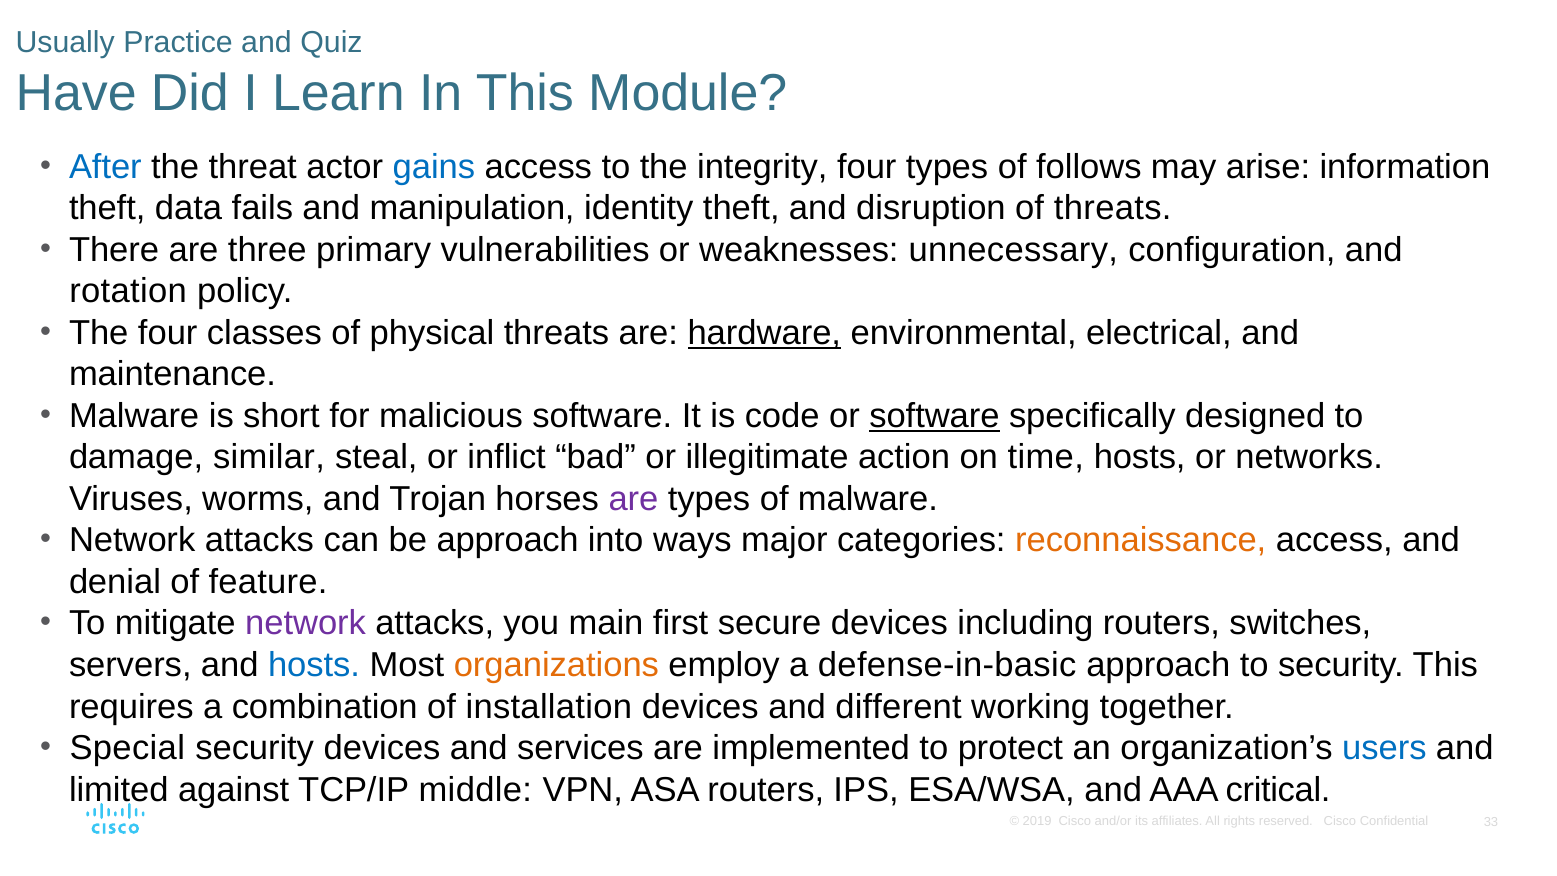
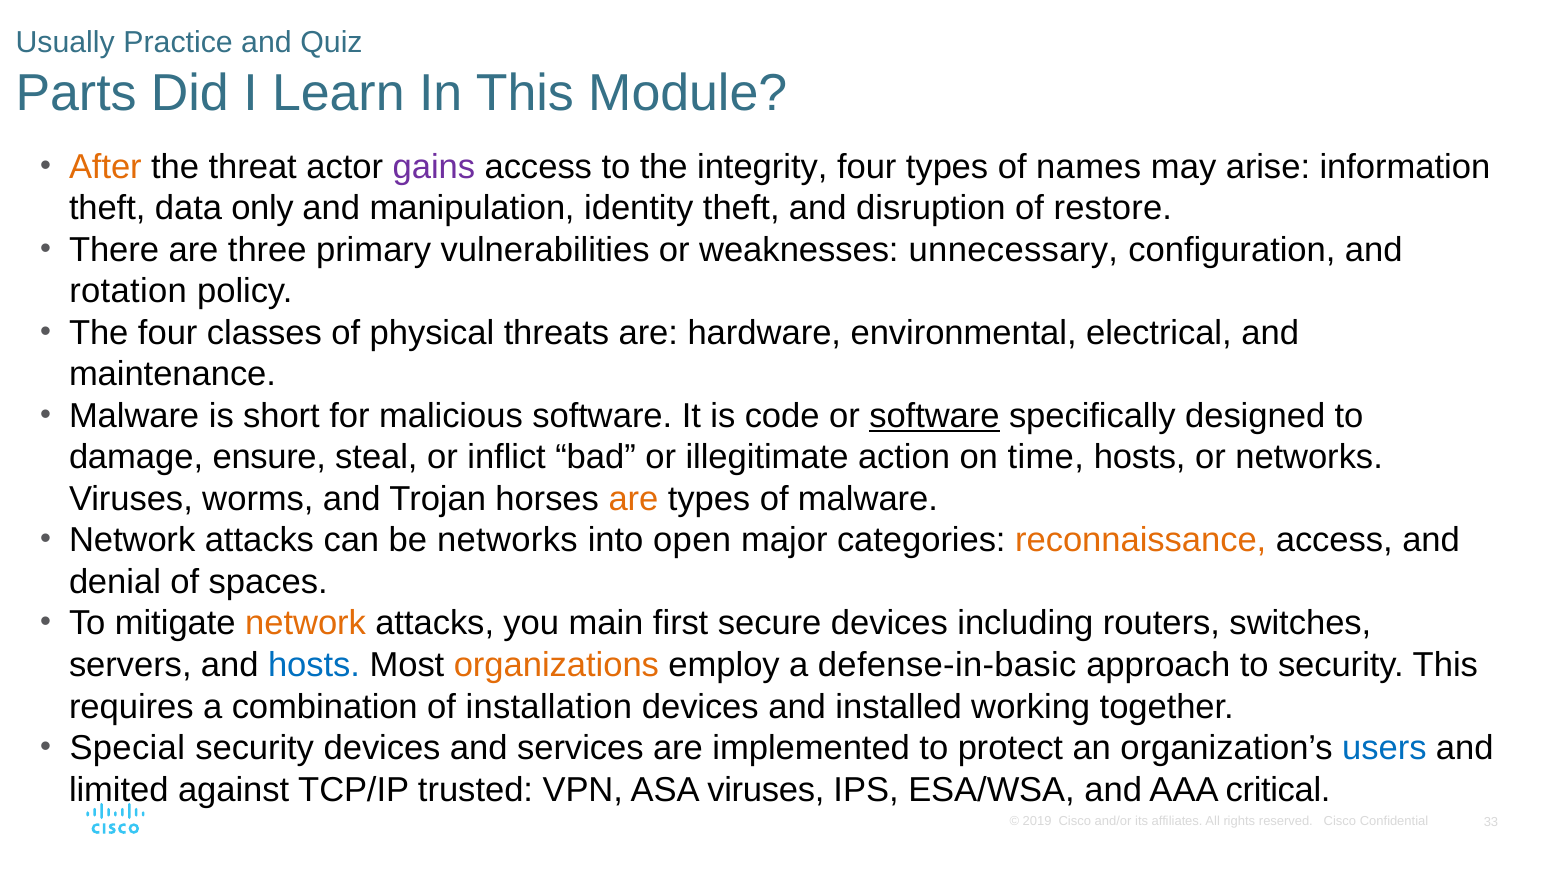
Have: Have -> Parts (76, 93)
After colour: blue -> orange (105, 167)
gains colour: blue -> purple (434, 167)
follows: follows -> names (1089, 167)
fails: fails -> only (263, 208)
of threats: threats -> restore (1113, 208)
hardware underline: present -> none (764, 333)
similar: similar -> ensure (269, 457)
are colour: purple -> orange (633, 499)
be approach: approach -> networks (507, 540)
ways: ways -> open (692, 540)
feature: feature -> spaces (268, 582)
network colour: purple -> orange (306, 623)
different: different -> installed (899, 706)
middle: middle -> trusted (476, 789)
ASA routers: routers -> viruses (766, 789)
